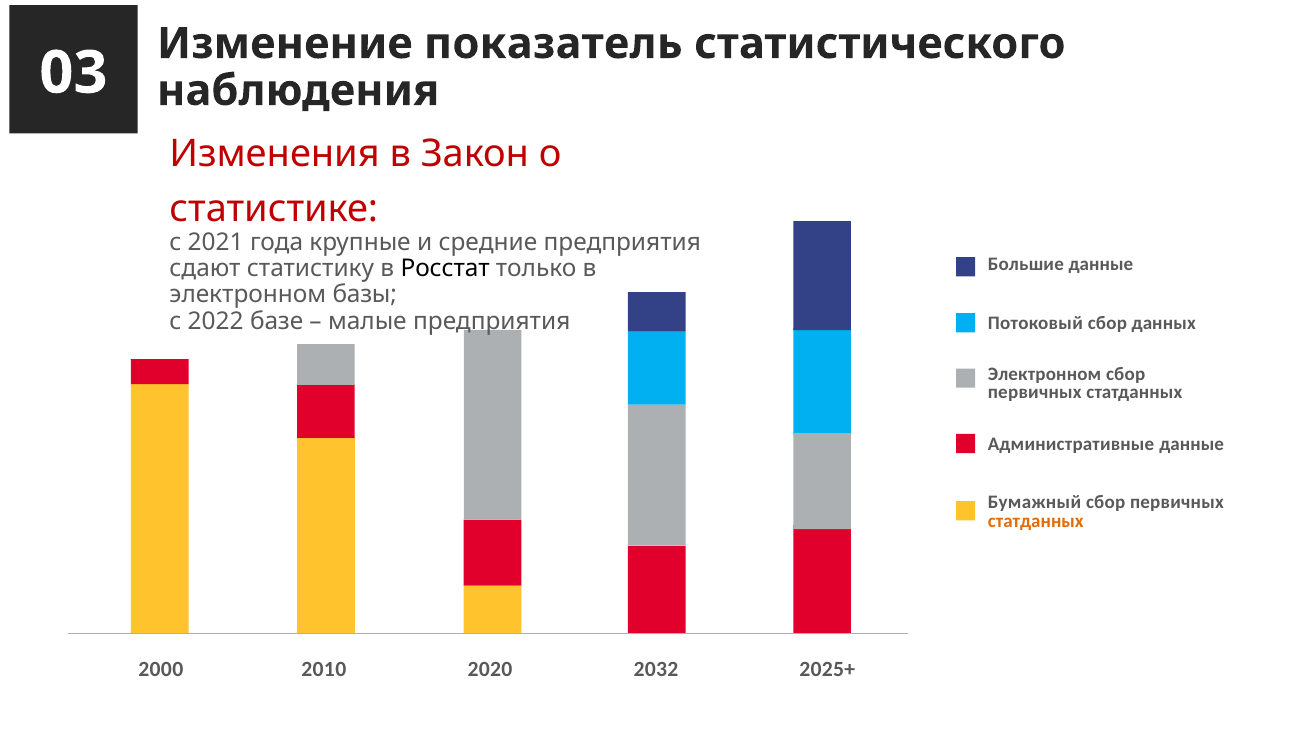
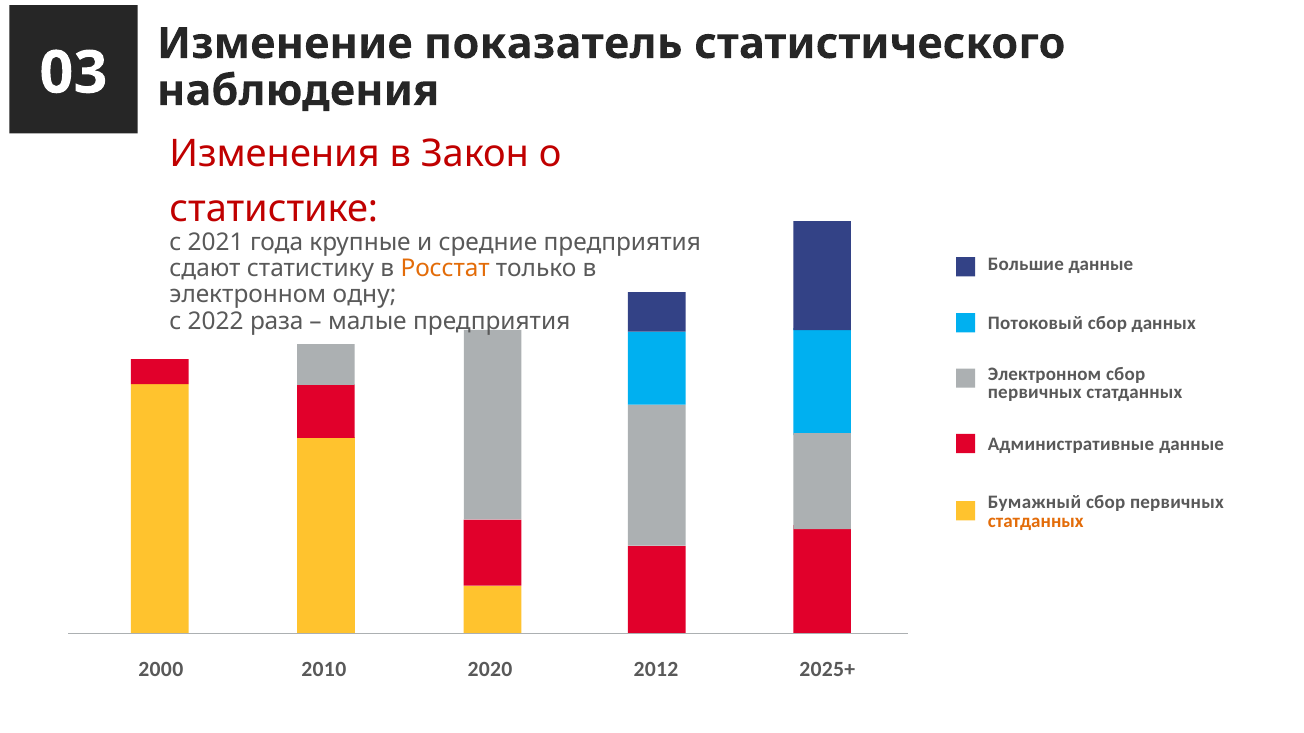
Росстат colour: black -> orange (445, 269)
базы: базы -> одну (365, 295)
базе: базе -> раза (277, 322)
2032: 2032 -> 2012 (656, 669)
